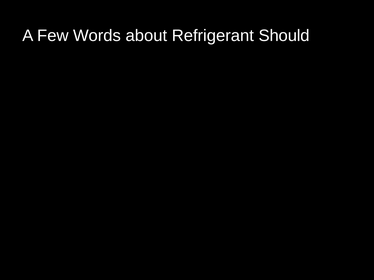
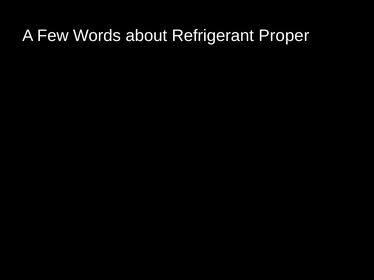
Should: Should -> Proper (284, 36)
